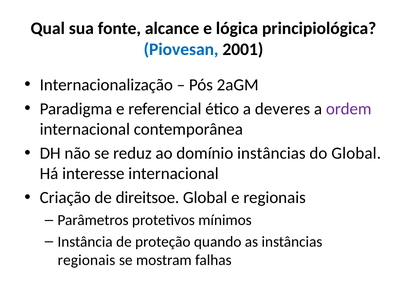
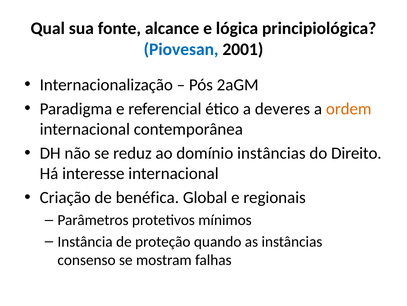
ordem colour: purple -> orange (349, 109)
do Global: Global -> Direito (356, 153)
direitsoe: direitsoe -> benéfica (147, 197)
regionais: regionais -> consenso (87, 259)
